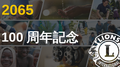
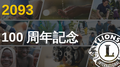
2065: 2065 -> 2093 (18, 10)
